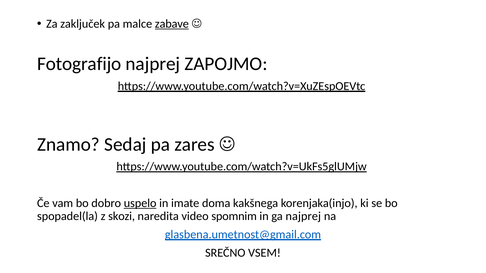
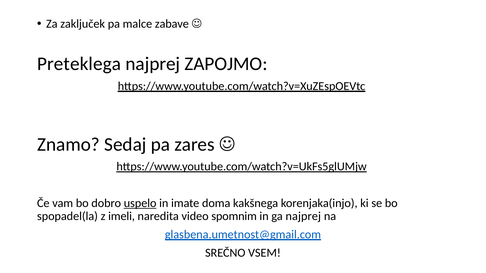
zabave underline: present -> none (172, 24)
Fotografijo: Fotografijo -> Preteklega (79, 64)
skozi: skozi -> imeli (122, 216)
